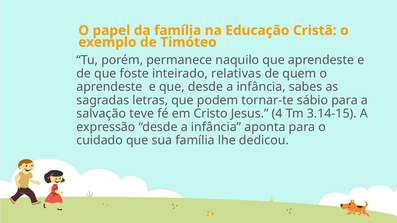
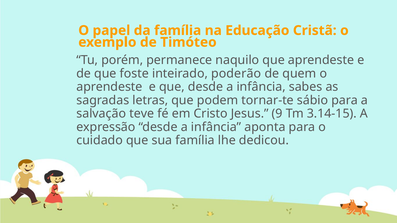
relativas: relativas -> poderão (236, 74)
4: 4 -> 9 (277, 114)
